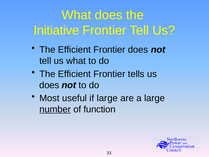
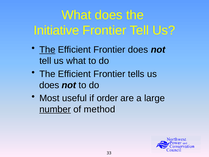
The underline: none -> present (47, 50)
if large: large -> order (107, 98)
function: function -> method (99, 109)
